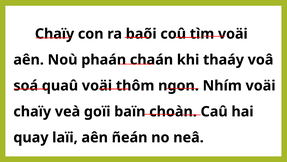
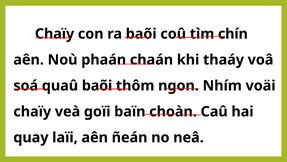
tìm voäi: voäi -> chín (233, 34)
quaû voäi: voäi -> baõi (97, 85)
